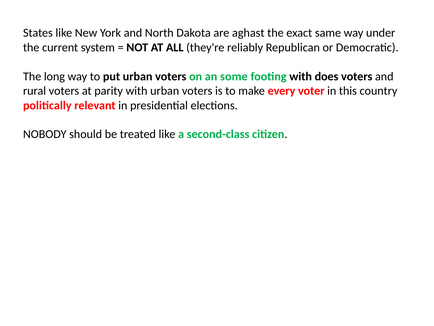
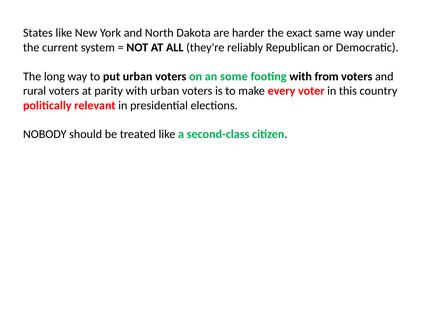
aghast: aghast -> harder (248, 33)
does: does -> from (327, 76)
